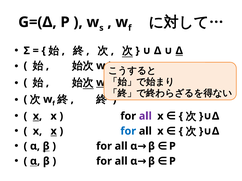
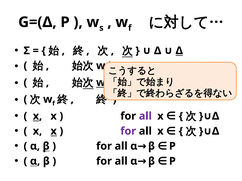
for colour: blue -> purple (128, 131)
